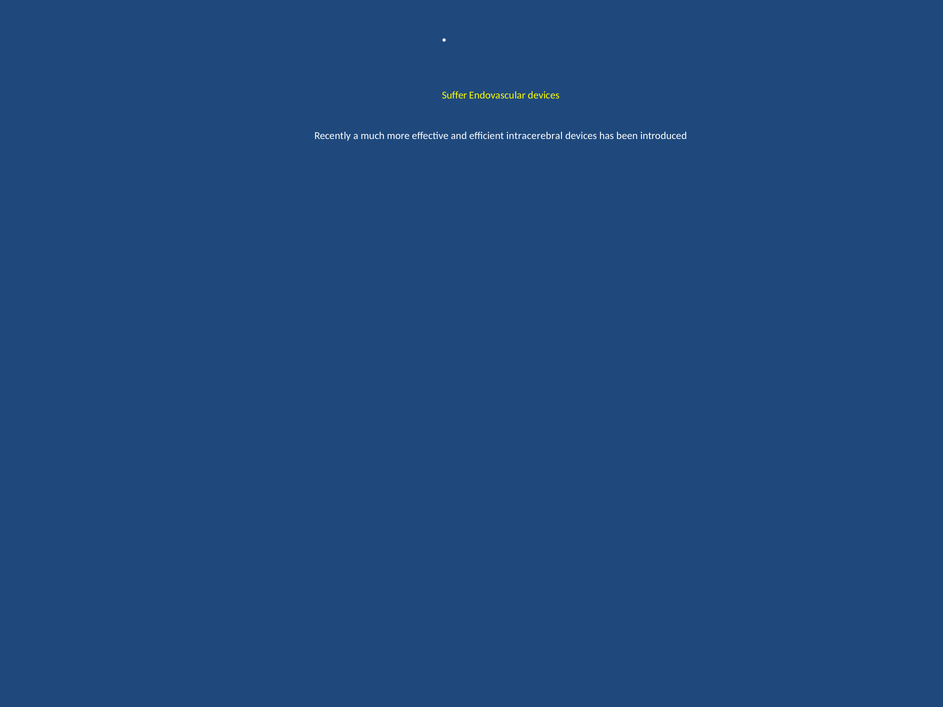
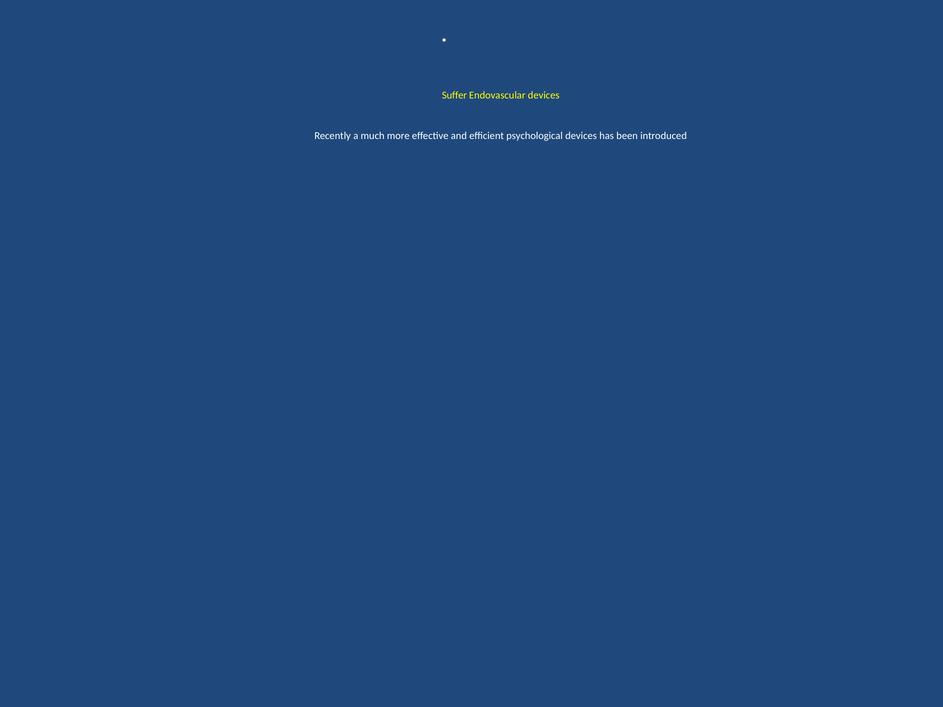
intracerebral: intracerebral -> psychological (535, 136)
